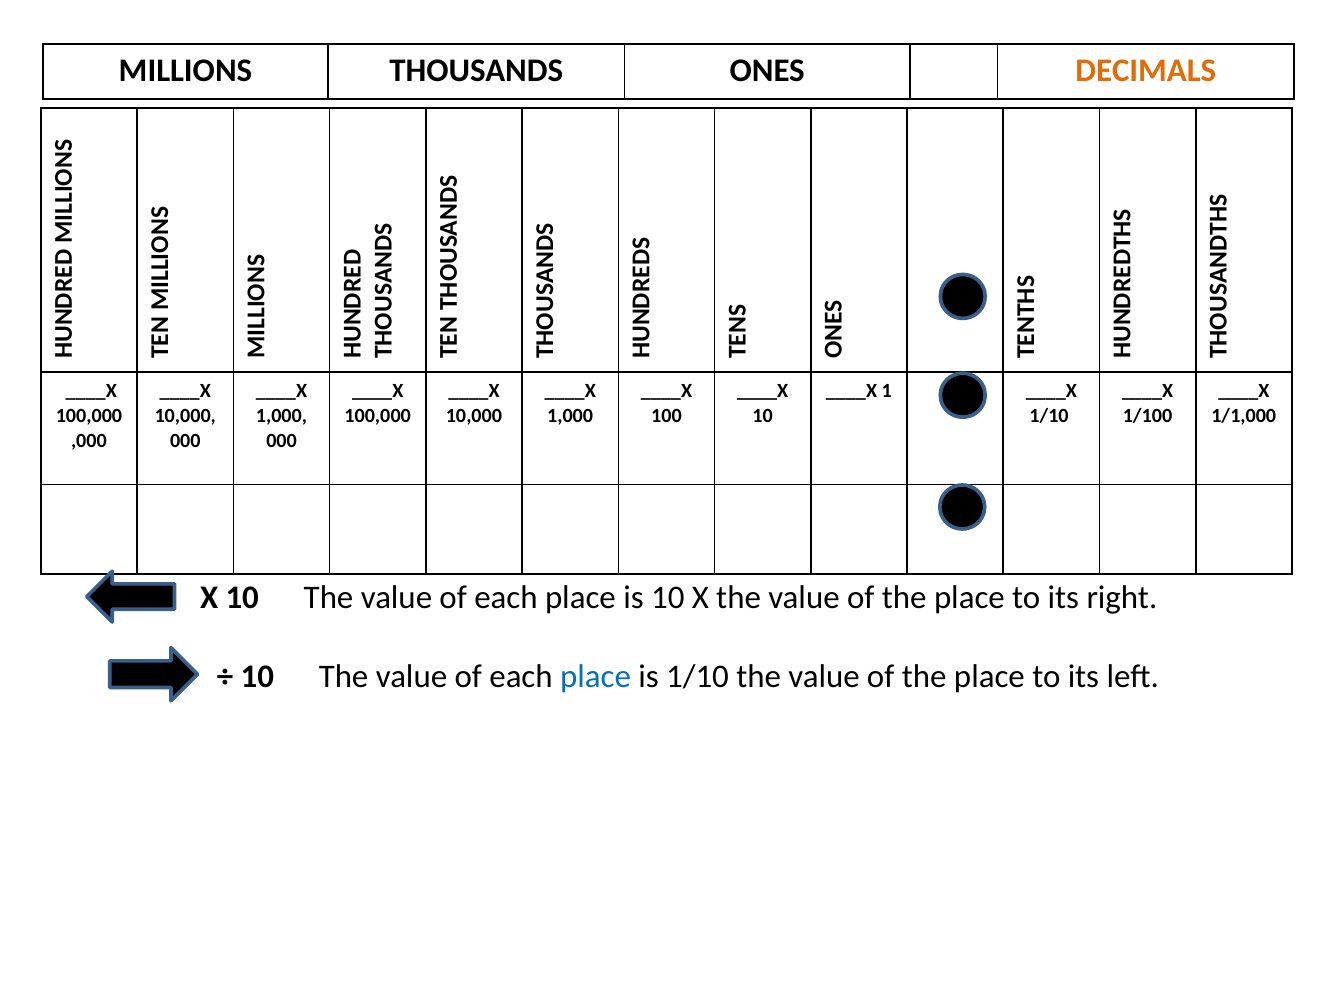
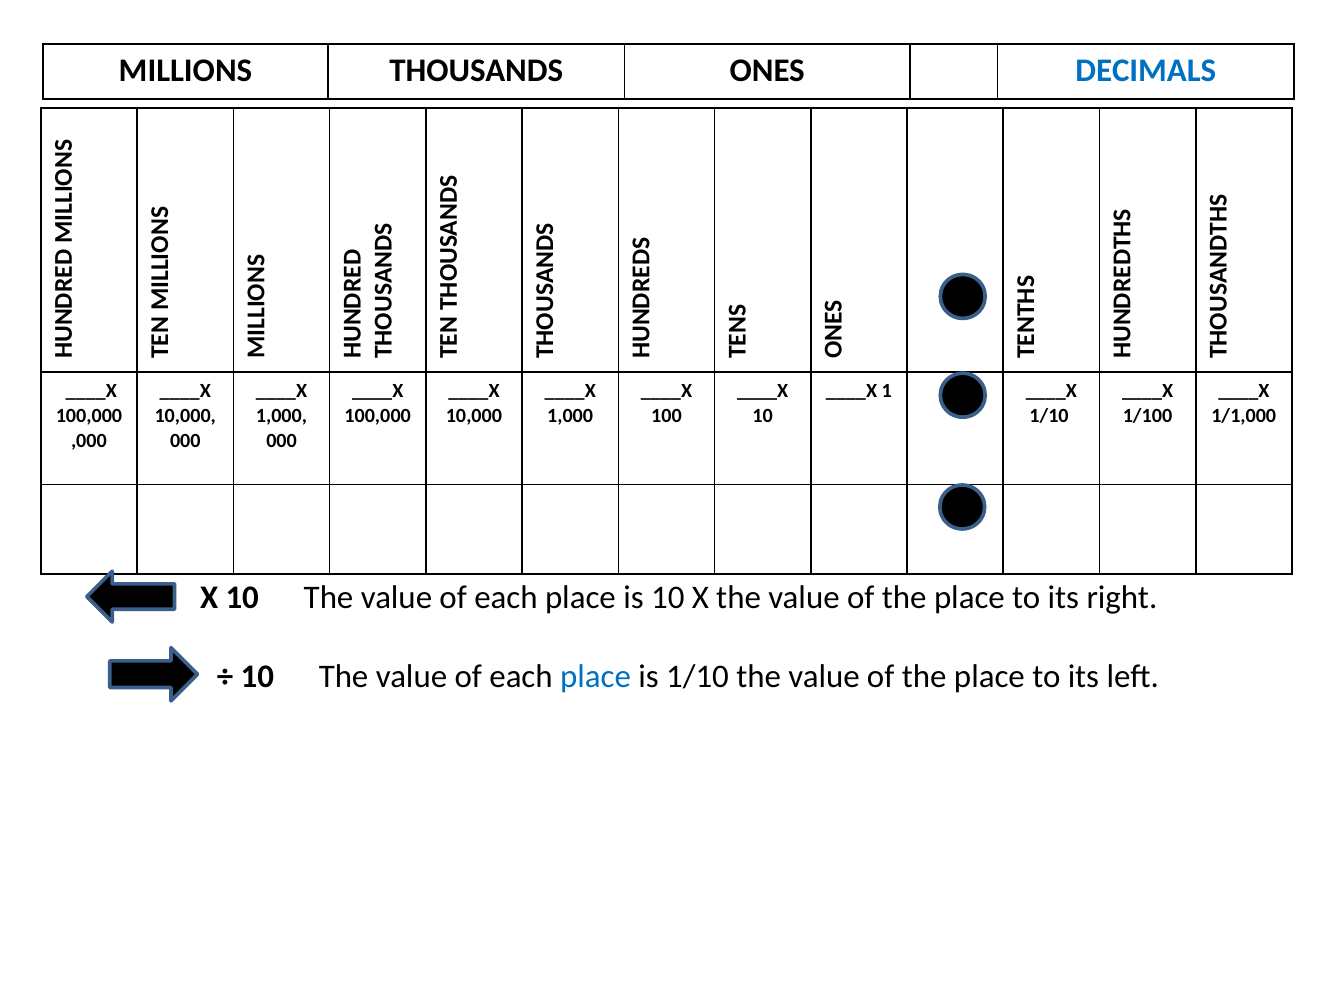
DECIMALS colour: orange -> blue (1146, 71)
